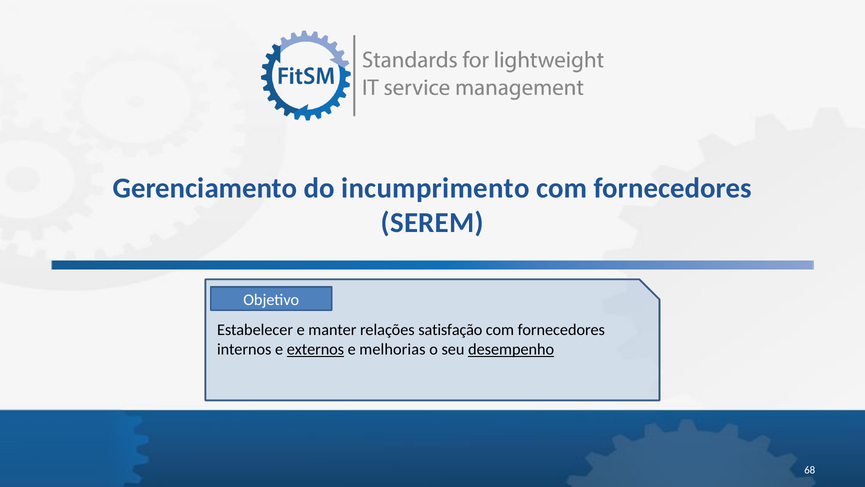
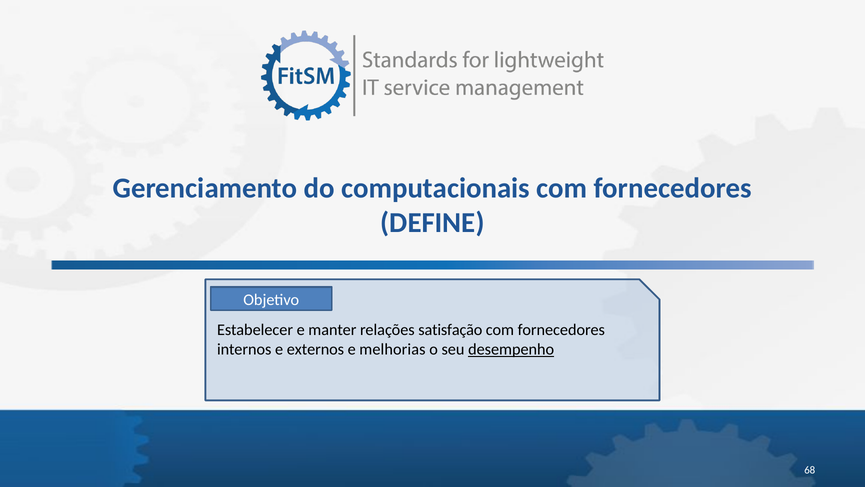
incumprimento: incumprimento -> computacionais (436, 188)
SEREM: SEREM -> DEFINE (432, 223)
externos underline: present -> none (315, 349)
